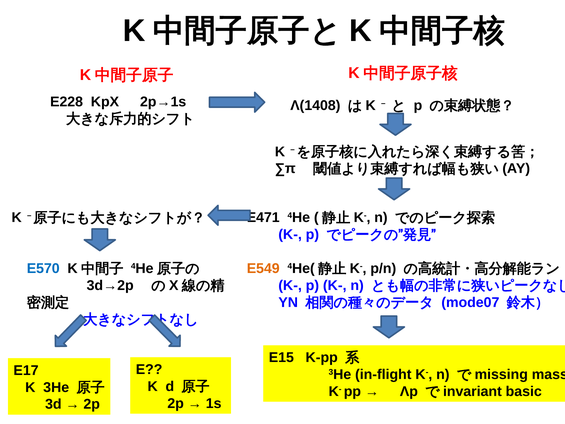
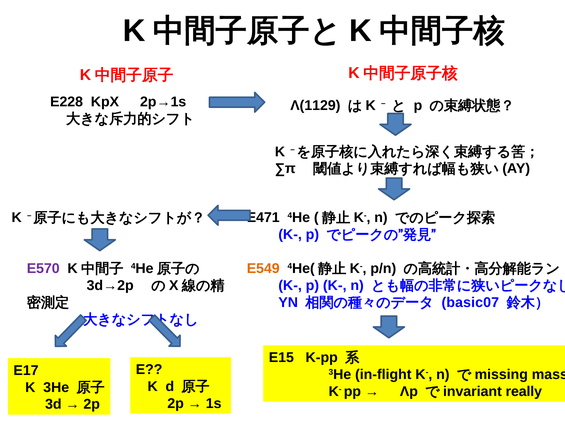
Λ(1408: Λ(1408 -> Λ(1129 (315, 105)
E570 colour: blue -> purple (43, 268)
mode07: mode07 -> basic07 (470, 302)
basic: basic -> really (524, 391)
